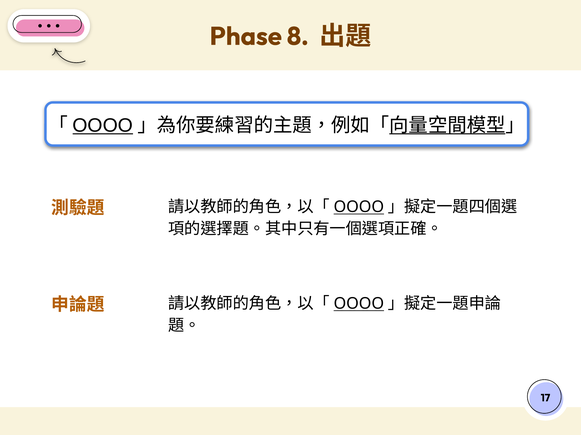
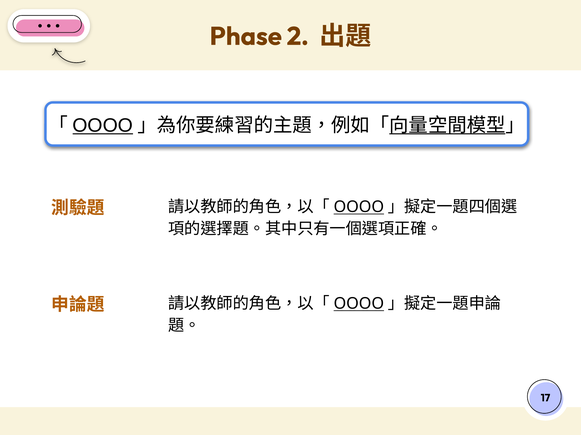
8: 8 -> 2 (298, 36)
